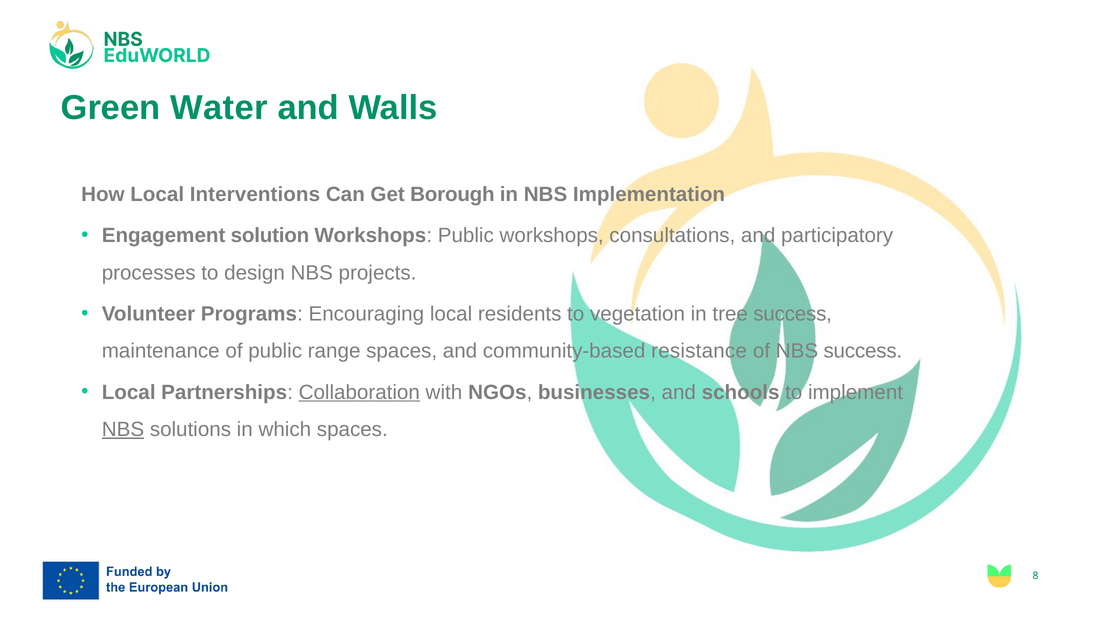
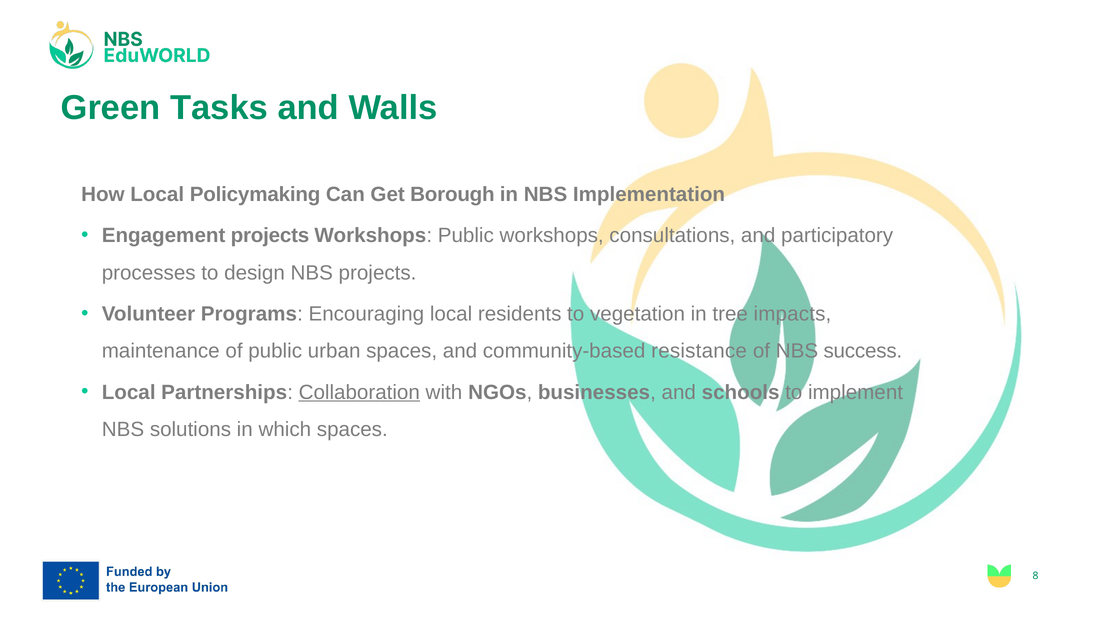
Water: Water -> Tasks (219, 108)
Interventions: Interventions -> Policymaking (255, 195)
Engagement solution: solution -> projects (270, 236)
tree success: success -> impacts (792, 314)
range: range -> urban (334, 351)
NBS underline: present -> none (123, 429)
